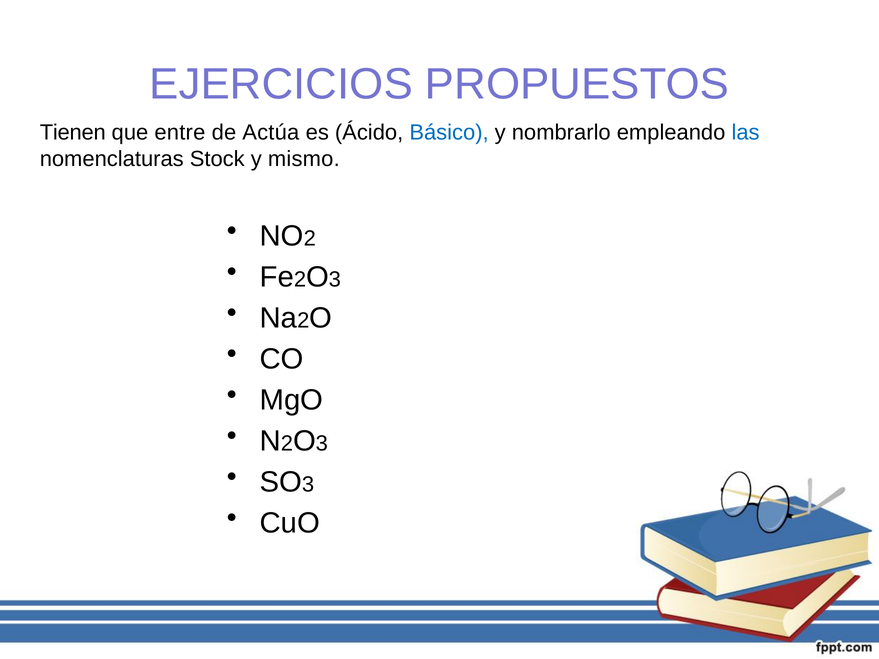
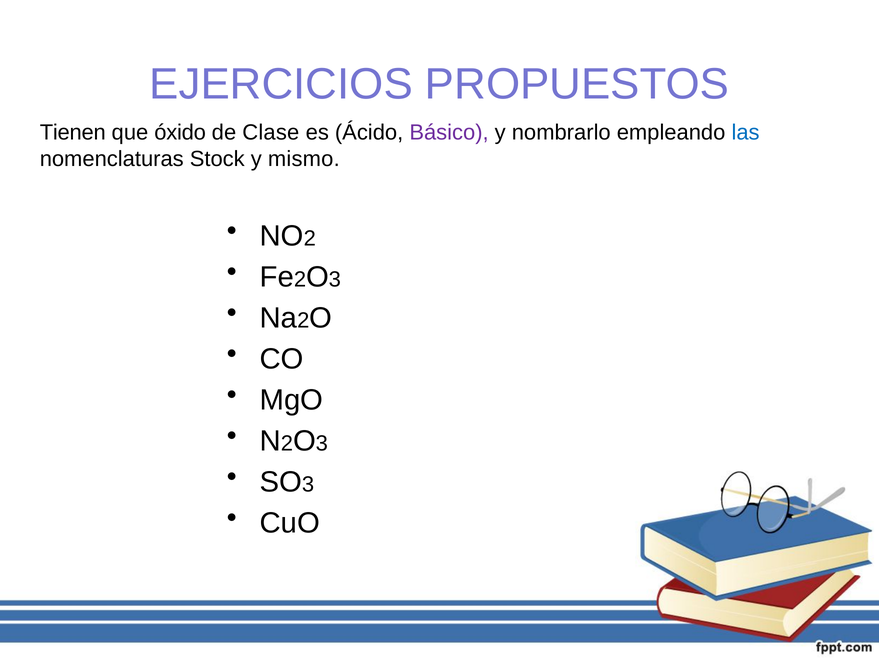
entre: entre -> óxido (180, 133)
Actúa: Actúa -> Clase (271, 133)
Básico colour: blue -> purple (449, 133)
